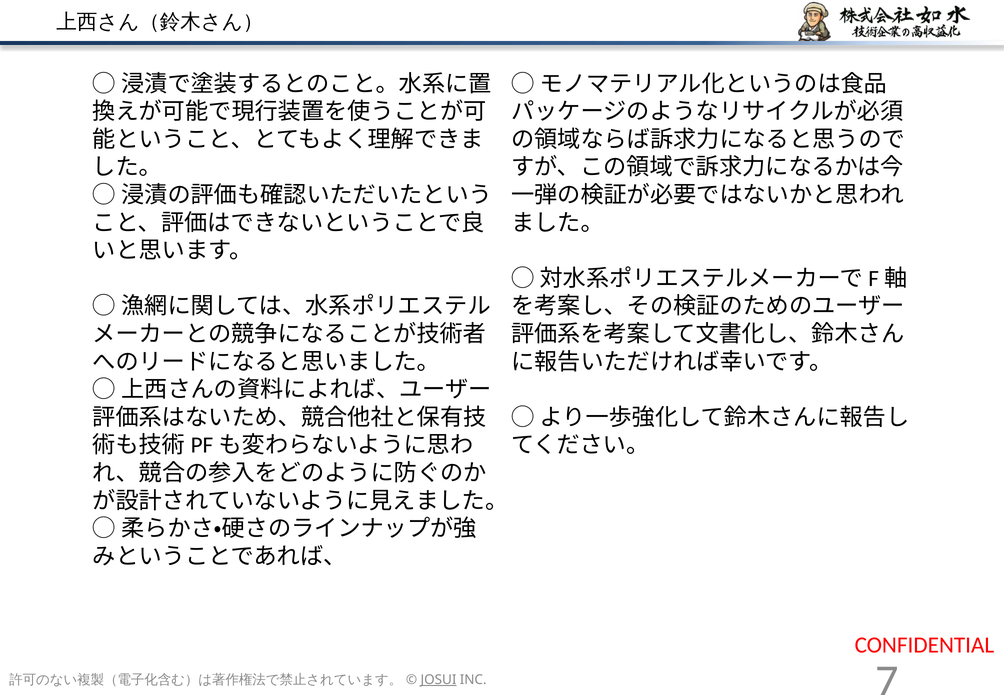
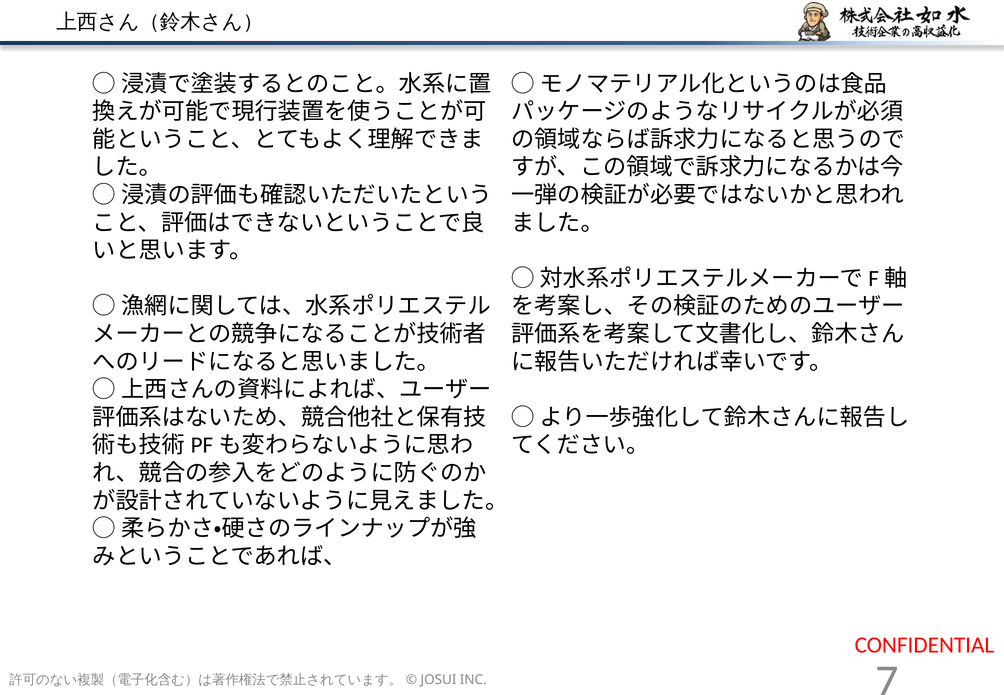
JOSUI underline: present -> none (438, 680)
